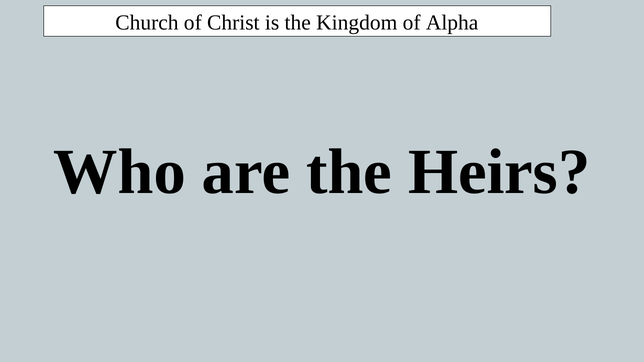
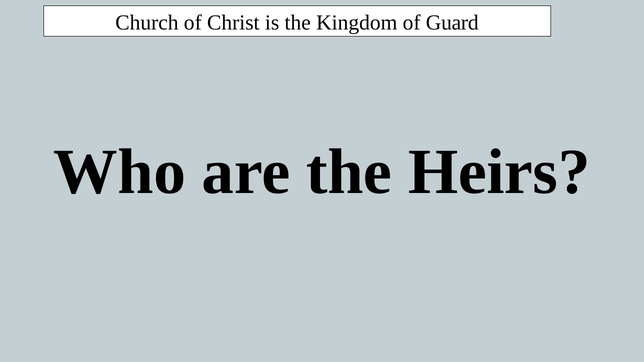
Alpha: Alpha -> Guard (452, 23)
